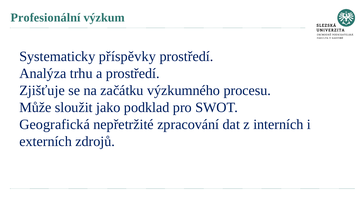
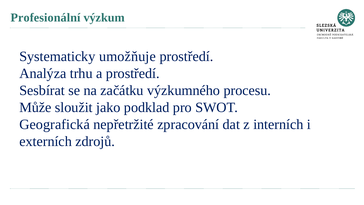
příspěvky: příspěvky -> umožňuje (127, 56)
Zjišťuje: Zjišťuje -> Sesbírat (42, 90)
